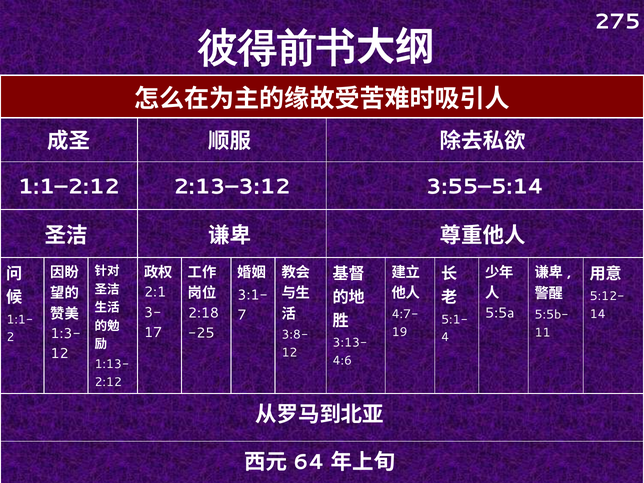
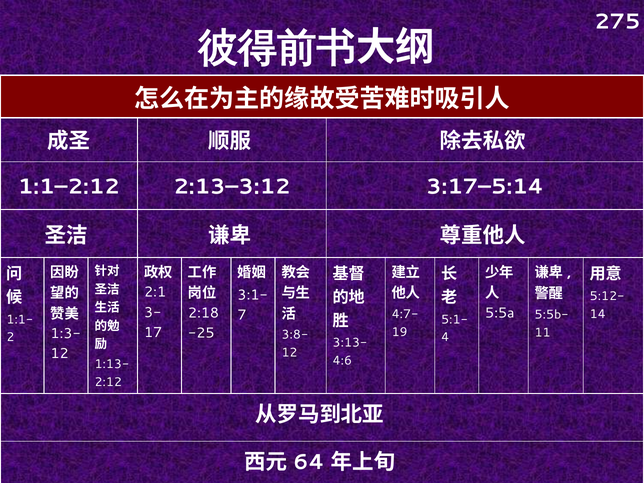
3:55–5:14: 3:55–5:14 -> 3:17–5:14 (485, 187)
